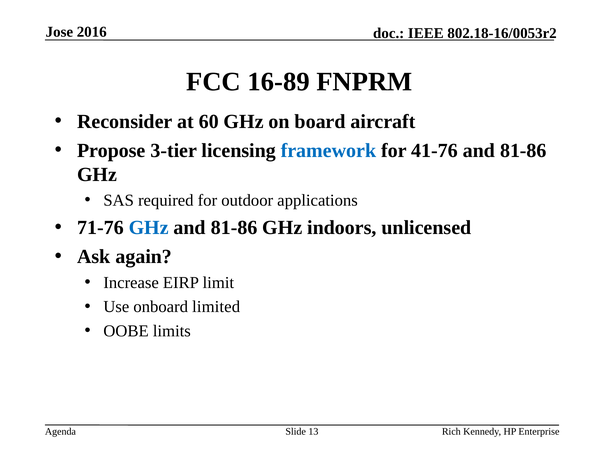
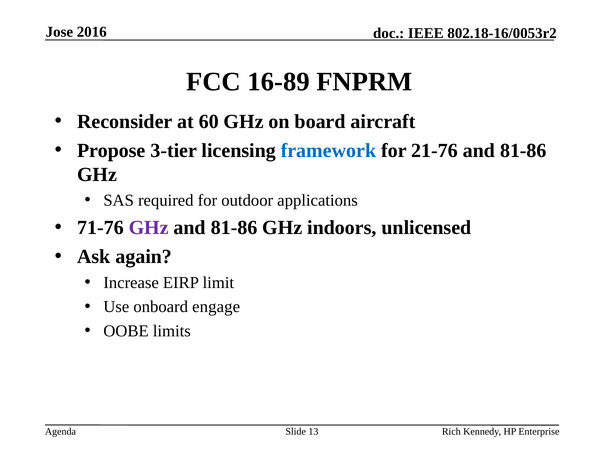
41-76: 41-76 -> 21-76 (435, 150)
GHz colour: blue -> purple (149, 227)
limited: limited -> engage (216, 306)
